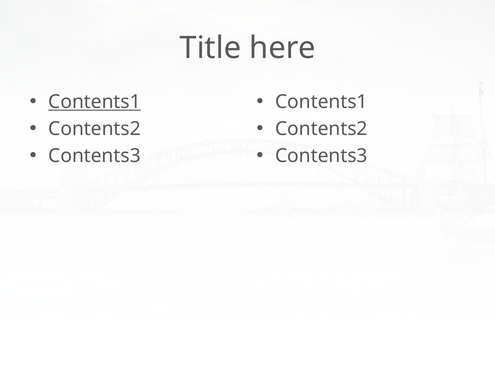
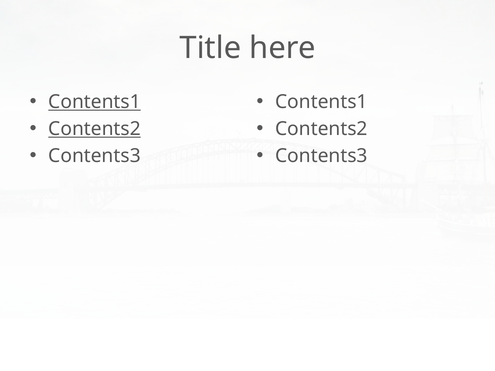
Contents2 underline: none -> present (95, 129)
